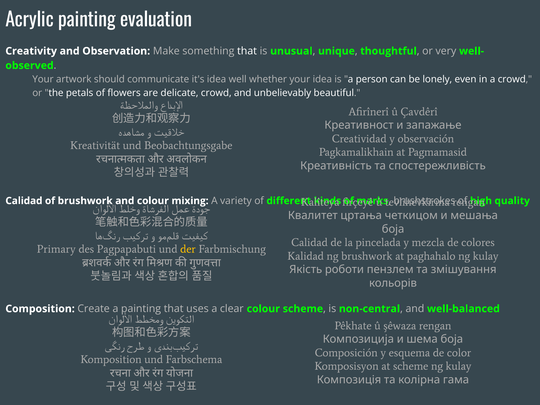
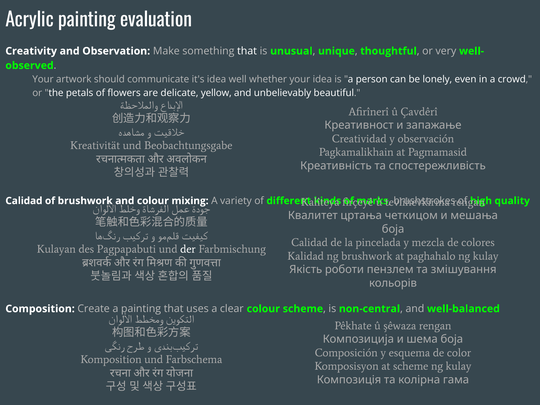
delicate crowd: crowd -> yellow (216, 93)
Primary: Primary -> Kulayan (56, 249)
der colour: yellow -> white (188, 249)
